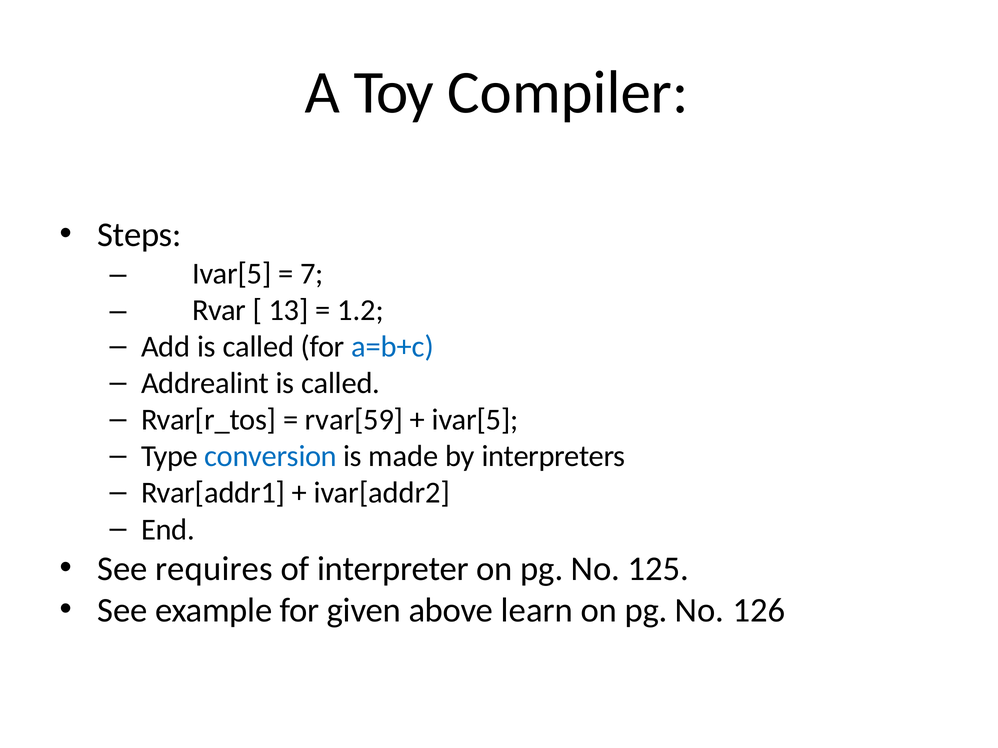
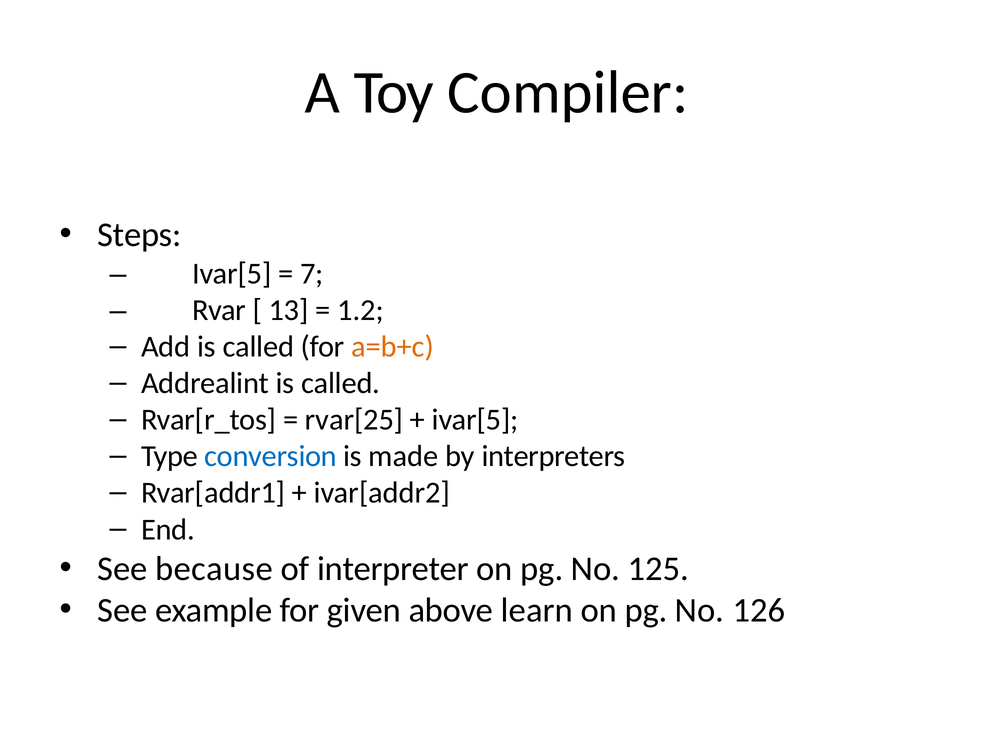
a=b+c colour: blue -> orange (393, 347)
rvar[59: rvar[59 -> rvar[25 (354, 420)
requires: requires -> because (214, 569)
